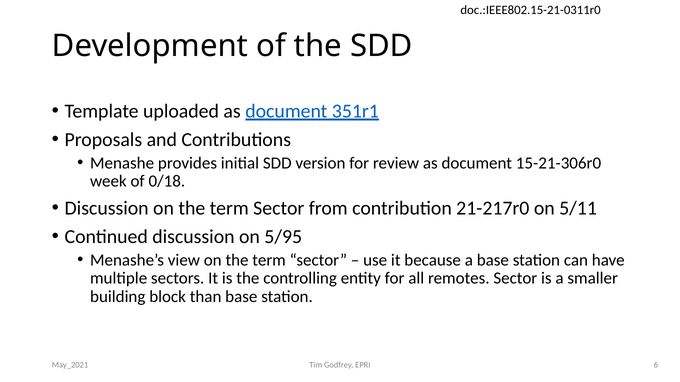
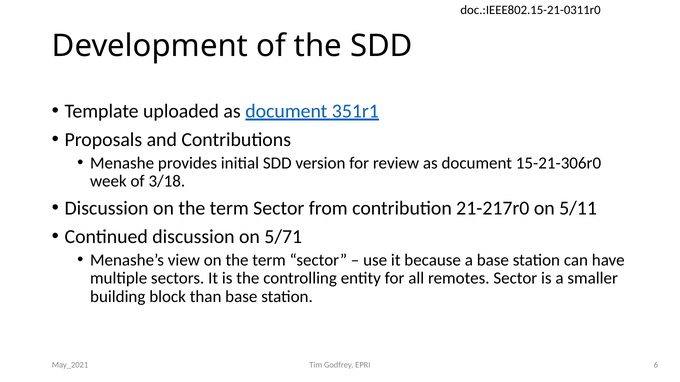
0/18: 0/18 -> 3/18 (167, 182)
5/95: 5/95 -> 5/71 (283, 237)
